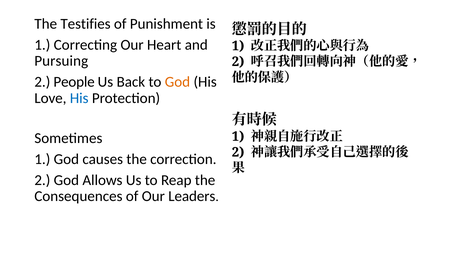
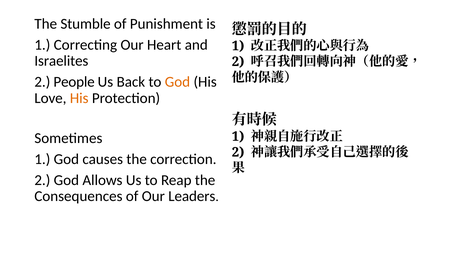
Testifies: Testifies -> Stumble (86, 24)
Pursuing: Pursuing -> Israelites (61, 61)
His colour: blue -> orange (79, 98)
